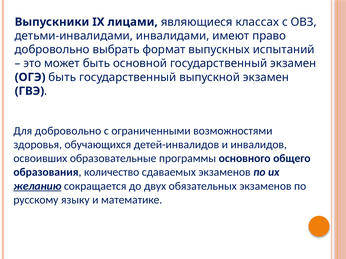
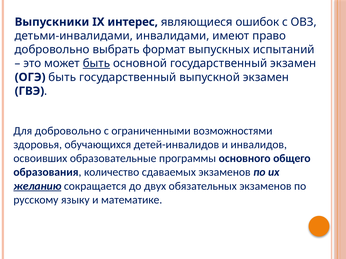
лицами: лицами -> интерес (133, 22)
классах: классах -> ошибок (257, 22)
быть underline: none -> present (96, 64)
